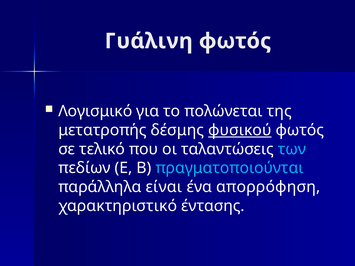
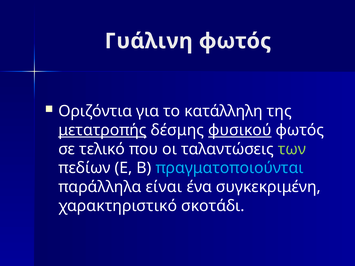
Λογισμικό: Λογισμικό -> Οριζόντια (95, 111)
πολώνεται: πολώνεται -> κατάλληλη (224, 111)
μετατροπής underline: none -> present (102, 130)
των colour: light blue -> light green (292, 149)
απορρόφηση: απορρόφηση -> συγκεκριμένη (268, 187)
έντασης: έντασης -> σκοτάδι (213, 206)
